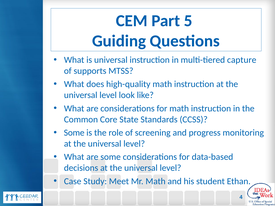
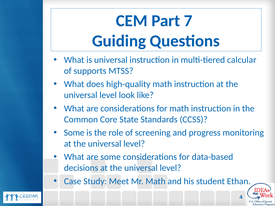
5: 5 -> 7 (188, 21)
capture: capture -> calcular (242, 60)
